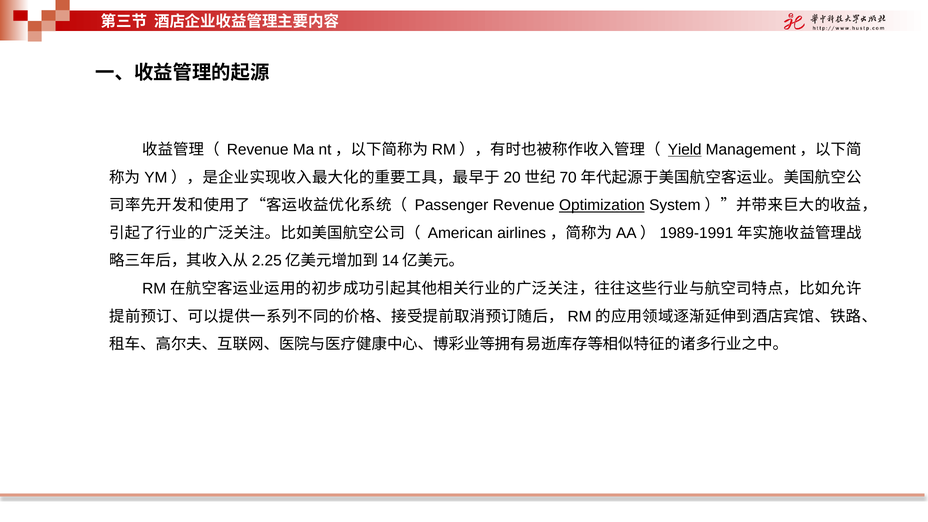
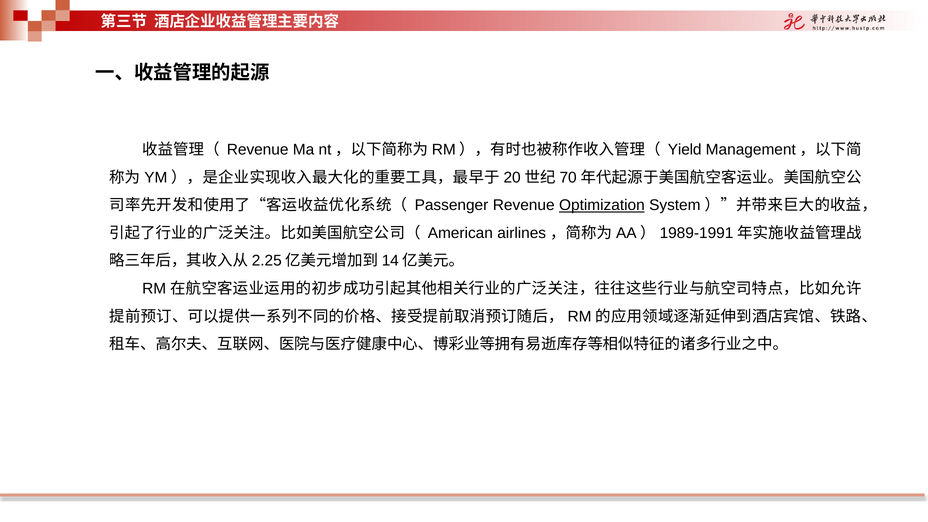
Yield underline: present -> none (685, 150)
